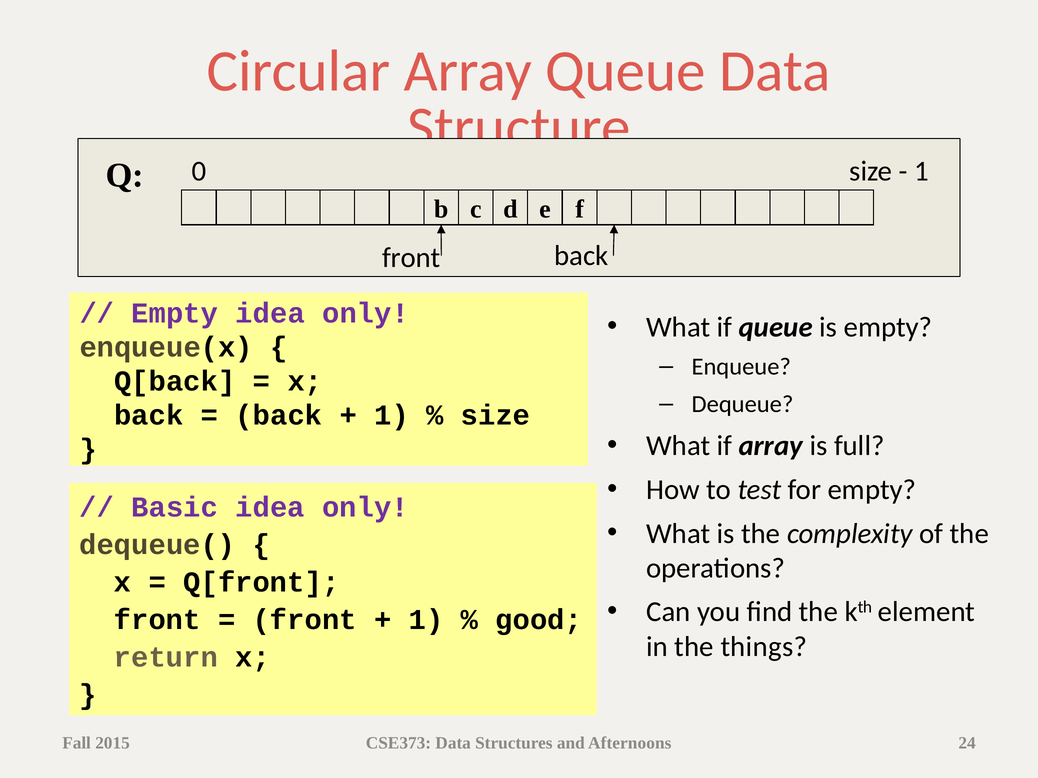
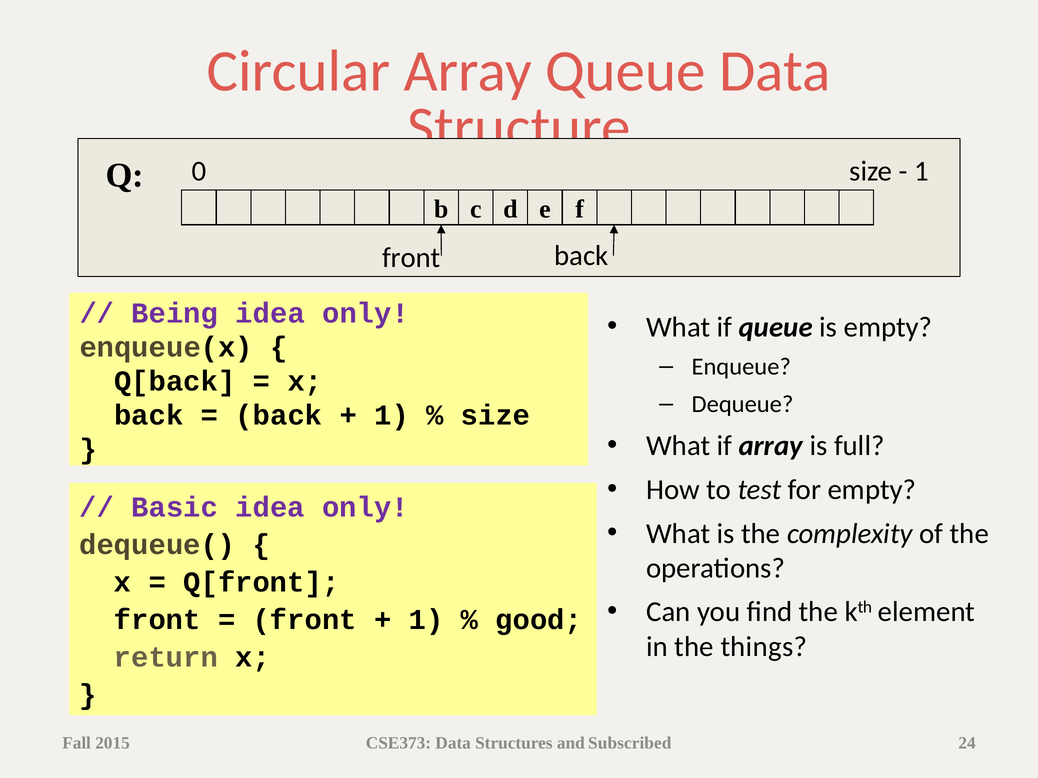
Empty: Empty -> Being (175, 314)
Afternoons: Afternoons -> Subscribed (630, 743)
